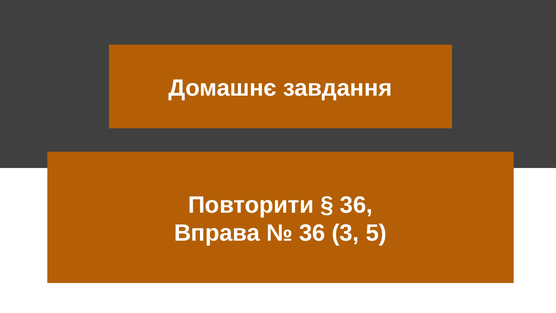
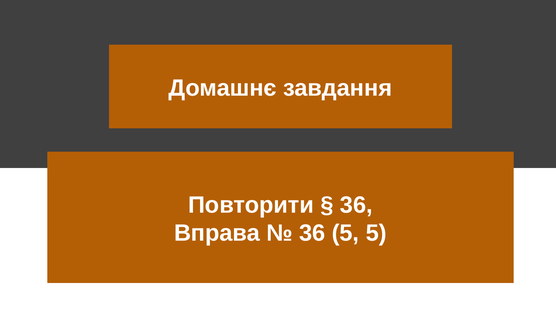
36 3: 3 -> 5 (345, 233)
